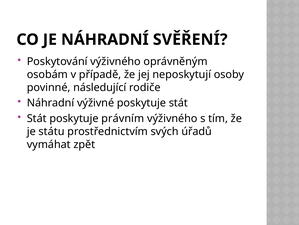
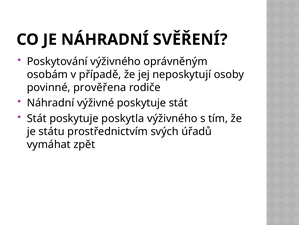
následující: následující -> prověřena (100, 87)
právním: právním -> poskytla (123, 118)
